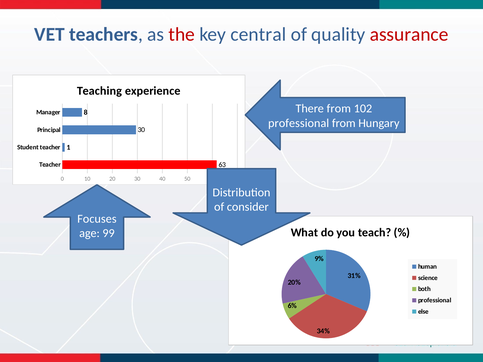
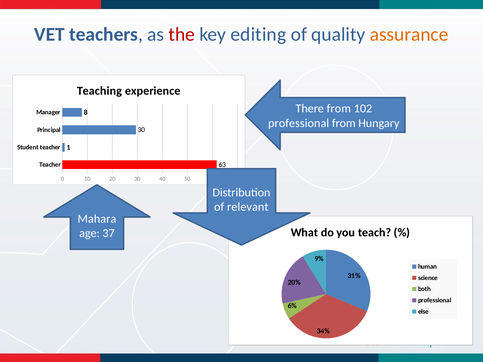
central: central -> editing (258, 34)
assurance colour: red -> orange (409, 34)
consider: consider -> relevant (248, 207)
Focuses: Focuses -> Mahara (97, 219)
99: 99 -> 37 (109, 233)
